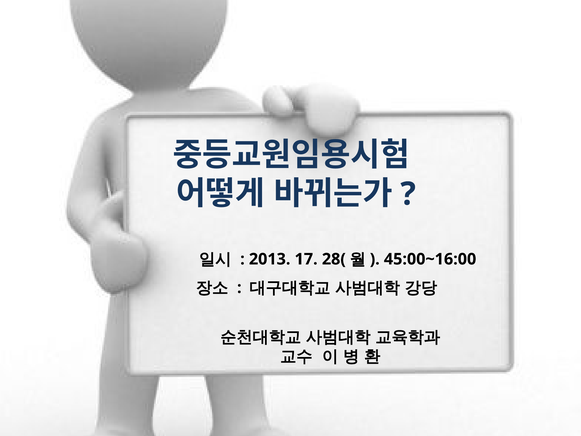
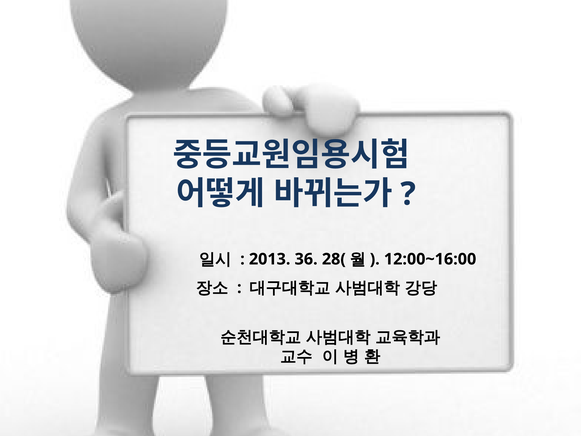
17: 17 -> 36 (306, 259)
45:00~16:00: 45:00~16:00 -> 12:00~16:00 (430, 259)
